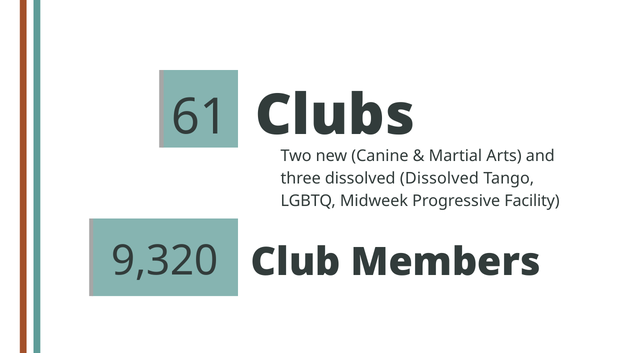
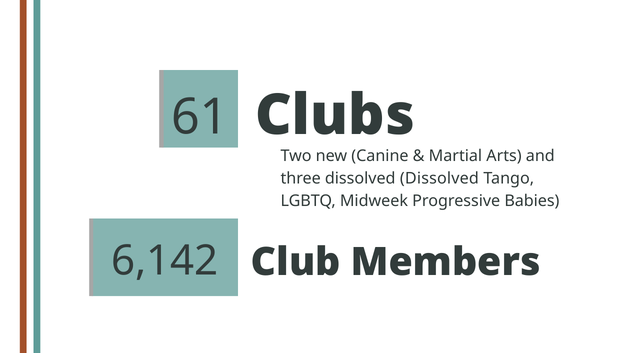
Facility: Facility -> Babies (532, 201)
9,320: 9,320 -> 6,142 (165, 261)
